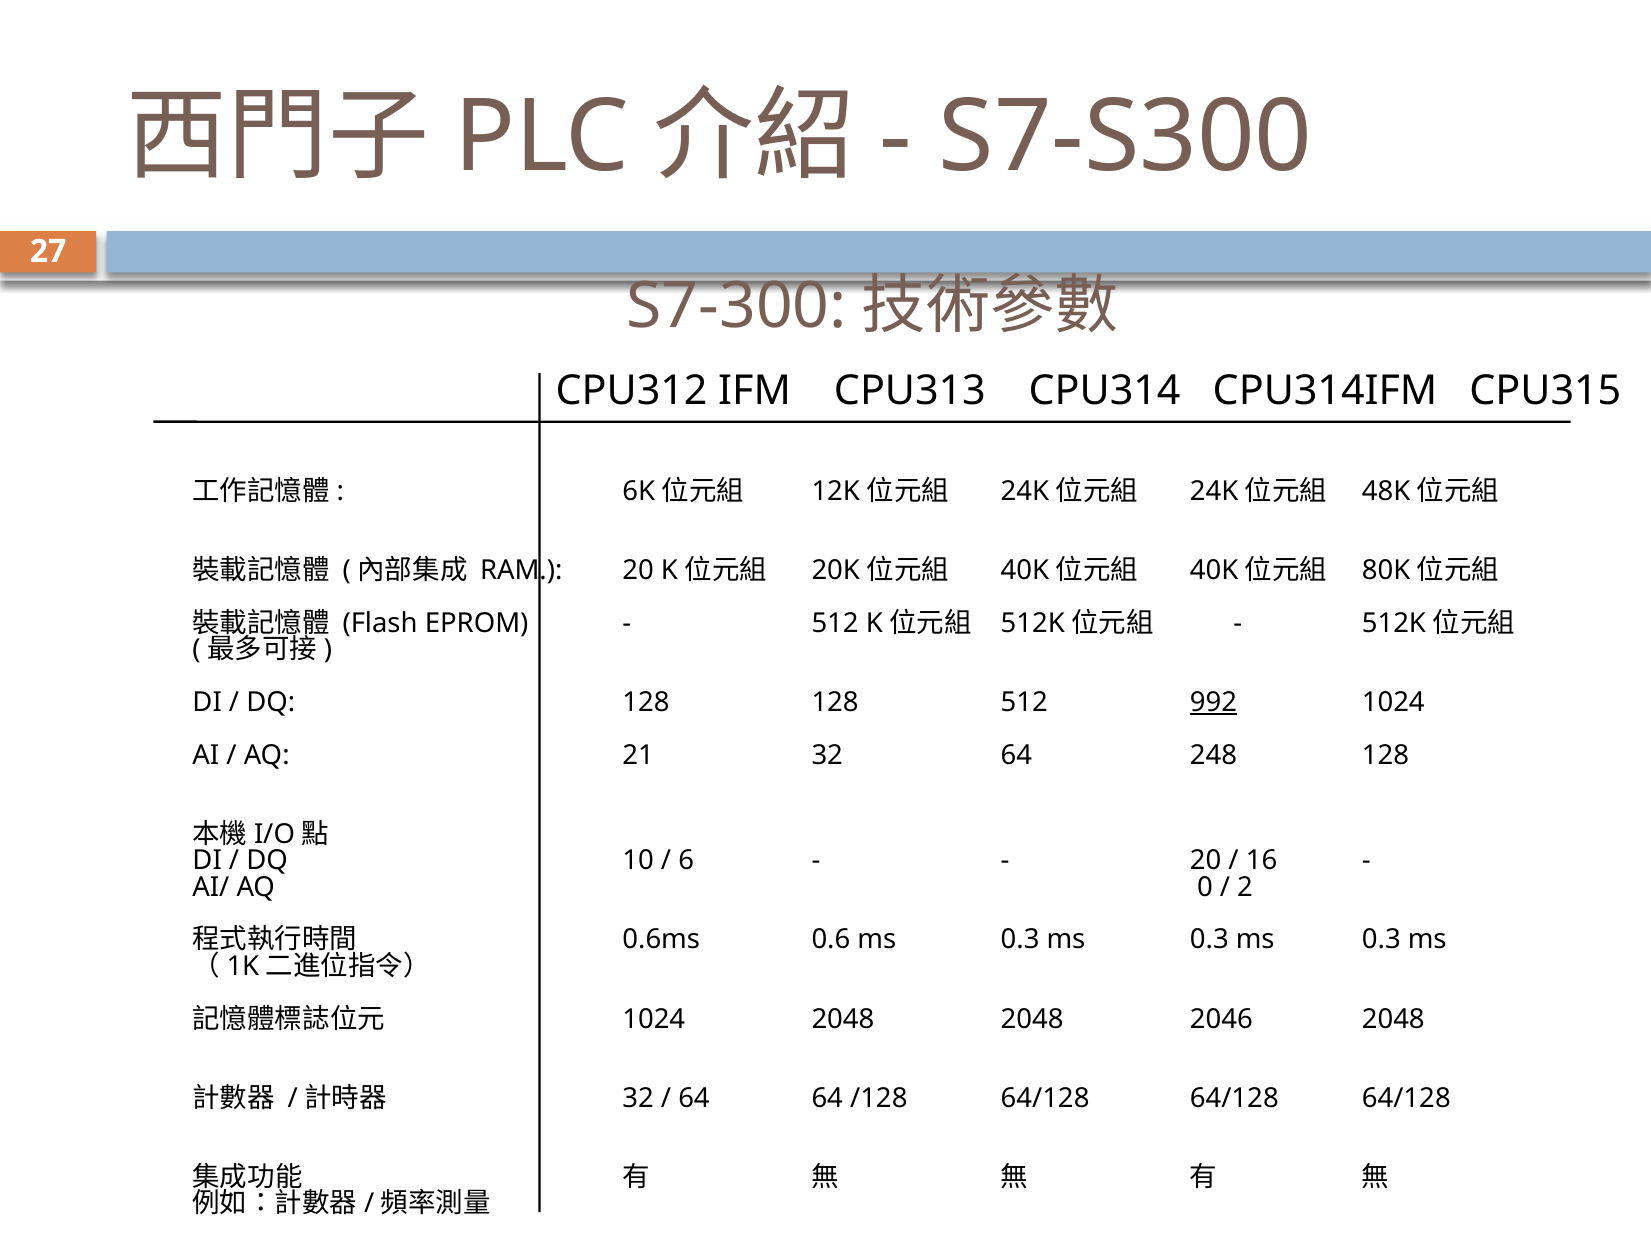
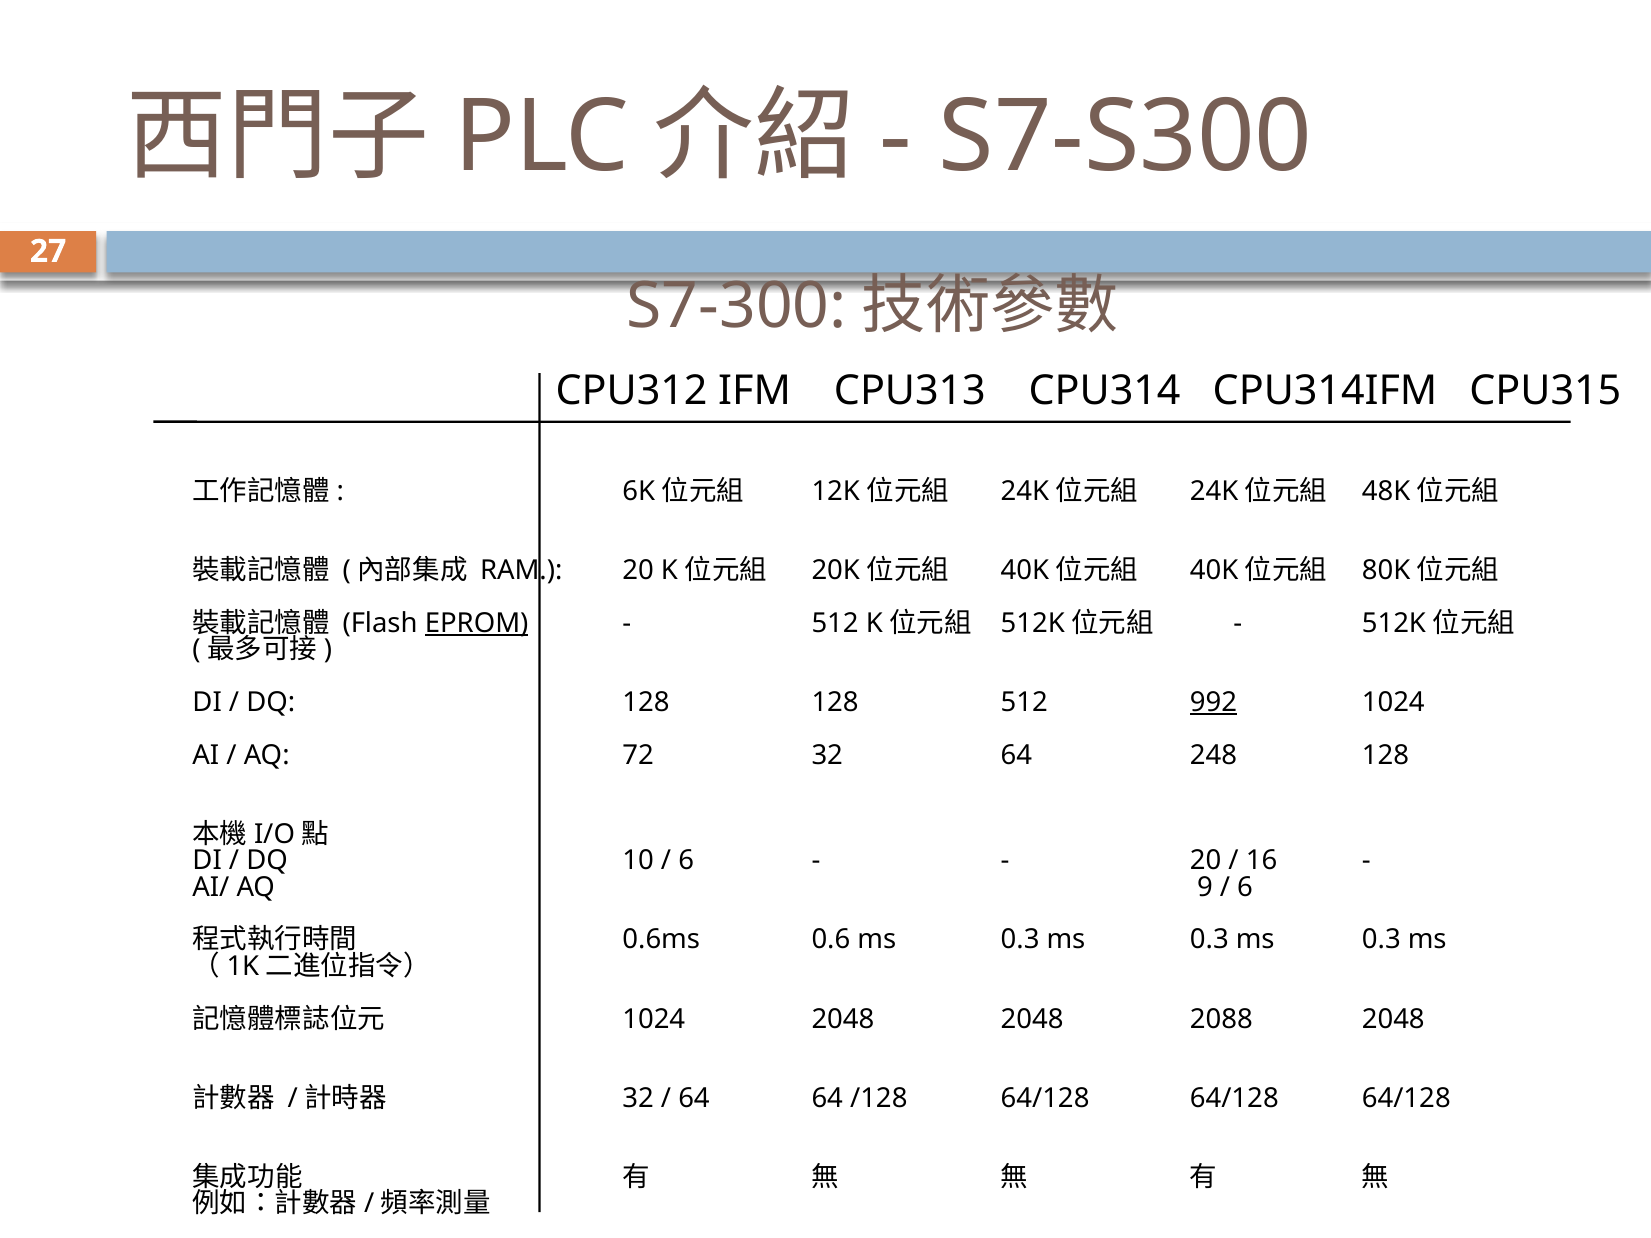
EPROM underline: none -> present (477, 623)
21: 21 -> 72 (638, 755)
0: 0 -> 9 (1205, 887)
2: 2 -> 6 (1245, 887)
2046: 2046 -> 2088 (1221, 1019)
